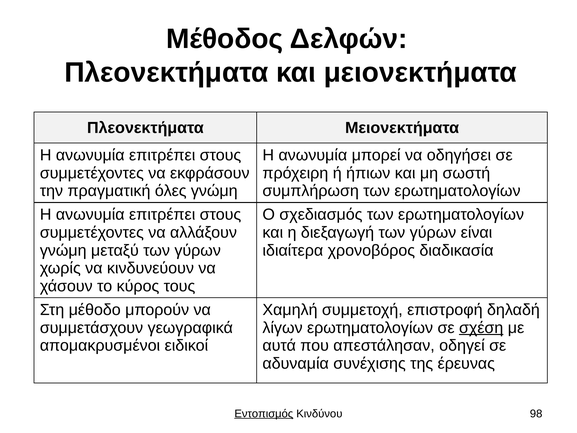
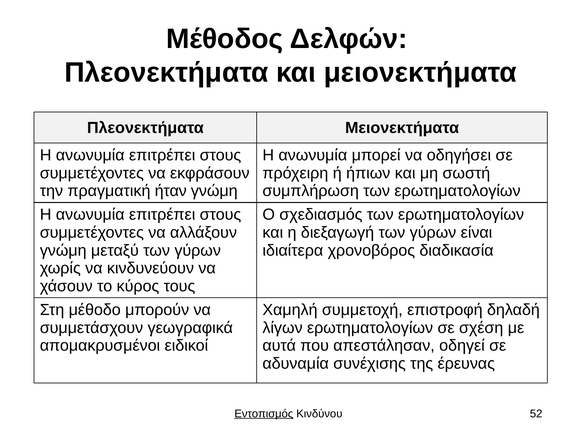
όλες: όλες -> ήταν (171, 191)
σχέση underline: present -> none (481, 328)
98: 98 -> 52 (536, 413)
